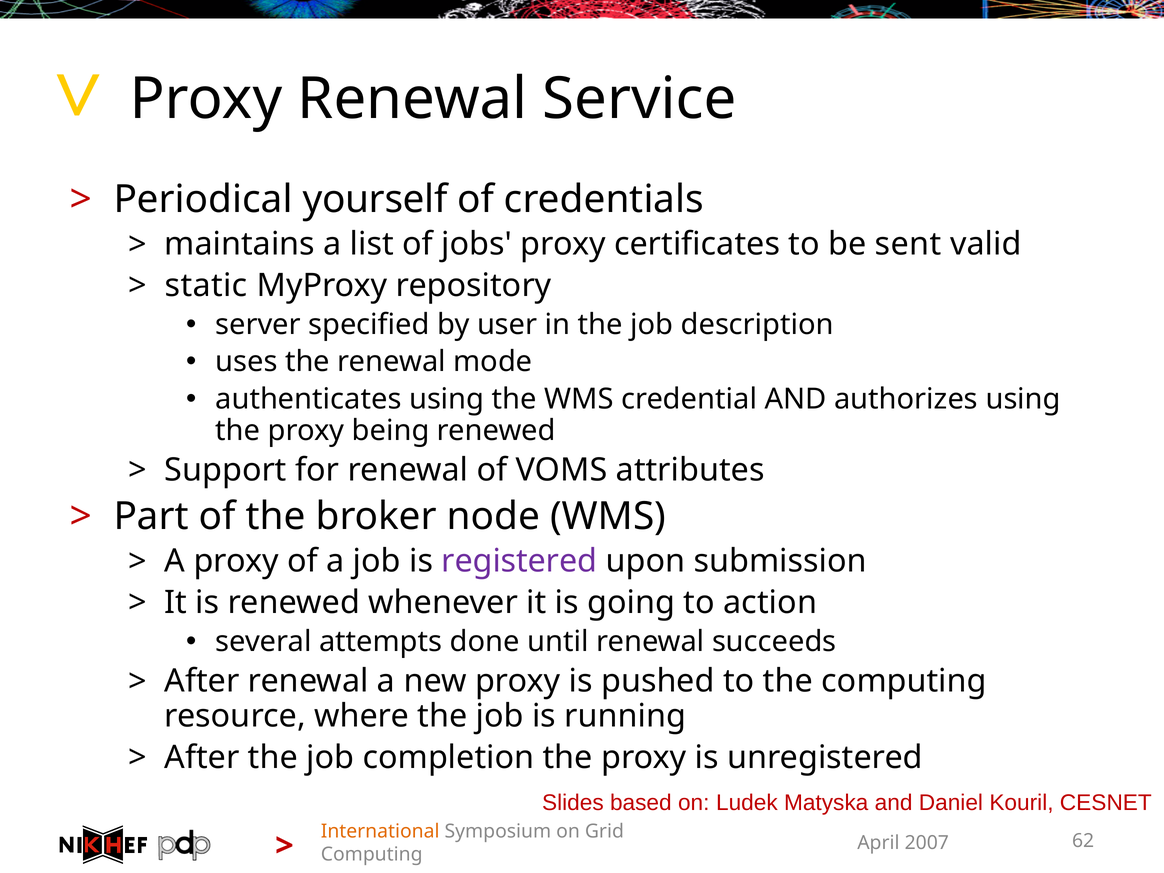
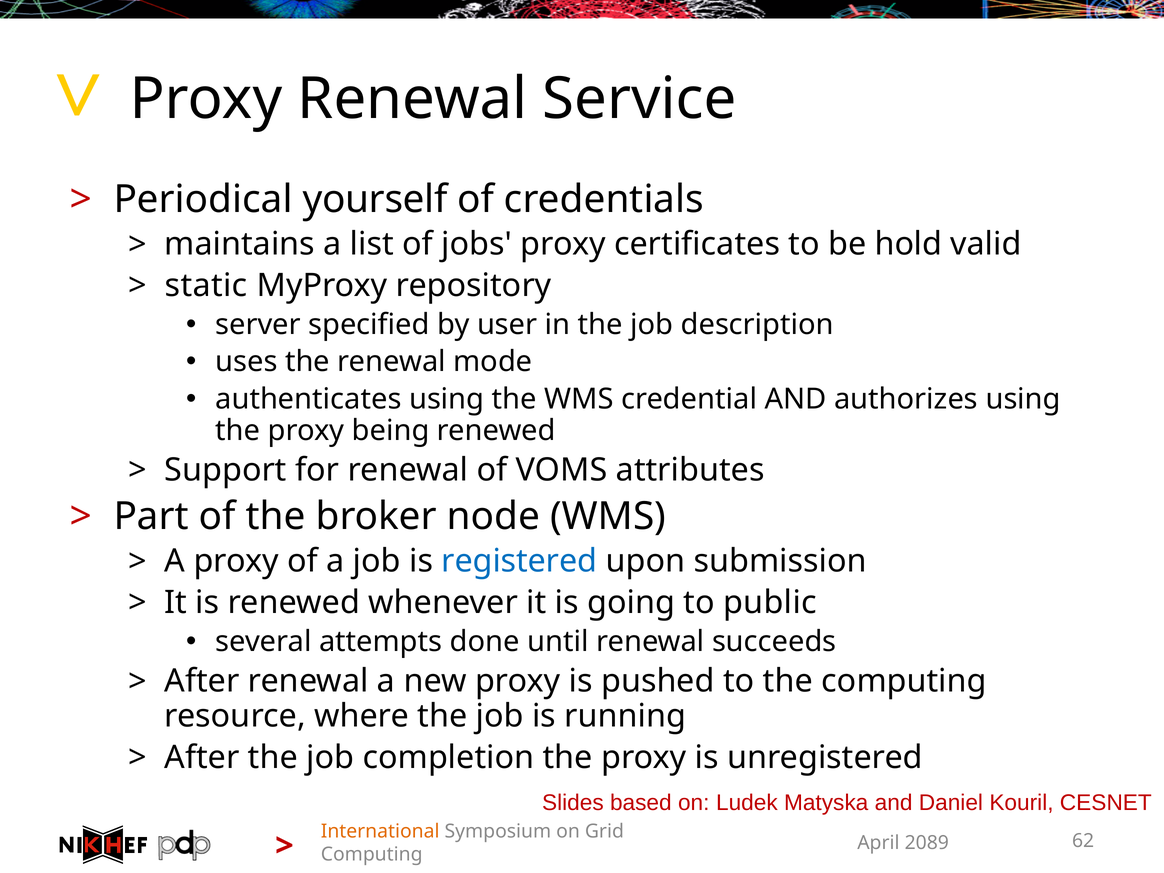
sent: sent -> hold (908, 244)
registered colour: purple -> blue (519, 561)
action: action -> public (770, 603)
2007: 2007 -> 2089 (927, 843)
